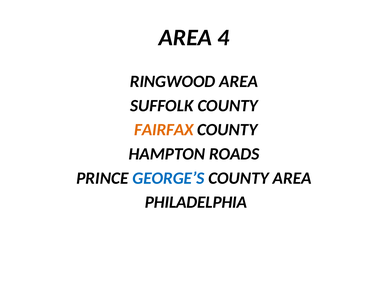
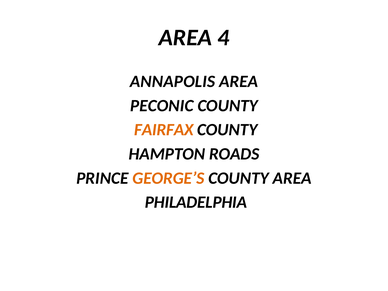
RINGWOOD: RINGWOOD -> ANNAPOLIS (173, 81)
SUFFOLK: SUFFOLK -> PECONIC (162, 106)
GEORGE’S colour: blue -> orange (168, 178)
